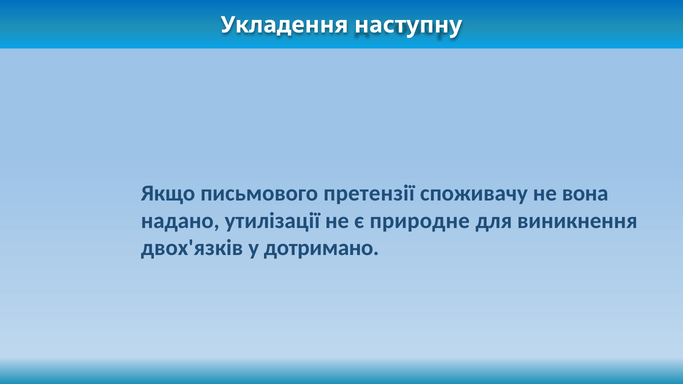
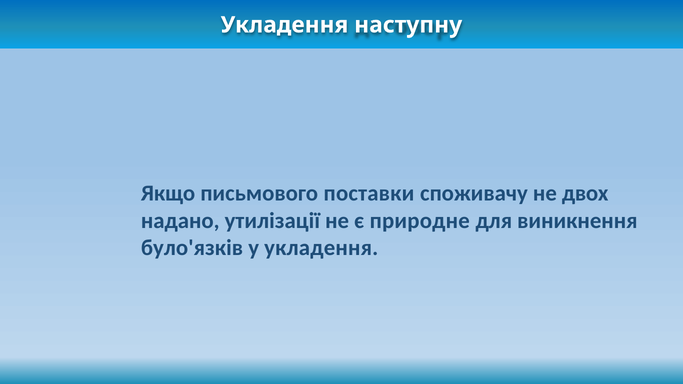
претензії: претензії -> поставки (369, 193)
вона: вона -> двох (585, 193)
двох'язків: двох'язків -> було'язків (192, 248)
у дотримано: дотримано -> укладення (321, 248)
